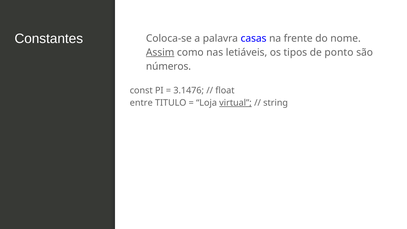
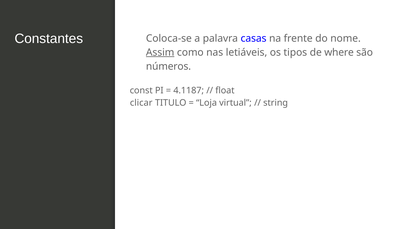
ponto: ponto -> where (339, 52)
3.1476: 3.1476 -> 4.1187 (189, 90)
entre: entre -> clicar (141, 103)
virtual underline: present -> none (235, 103)
